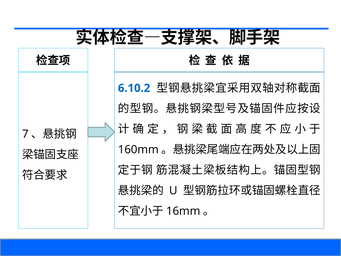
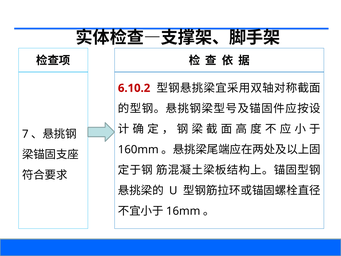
6.10.2 colour: blue -> red (134, 88)
